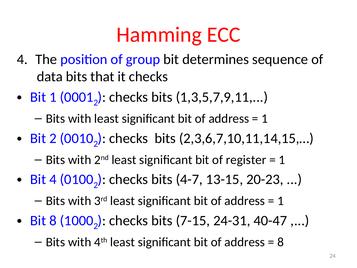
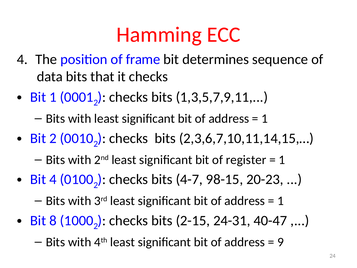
group: group -> frame (143, 59)
13-15: 13-15 -> 98-15 (225, 179)
7-15: 7-15 -> 2-15 (193, 220)
8: 8 -> 9 (281, 242)
